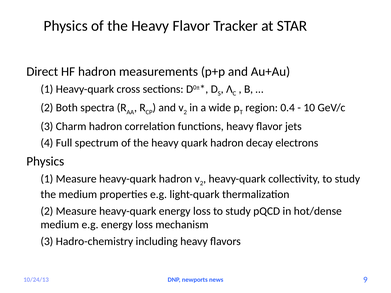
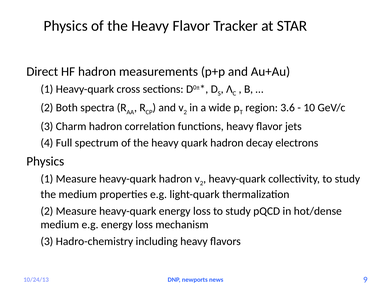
0.4: 0.4 -> 3.6 (288, 108)
